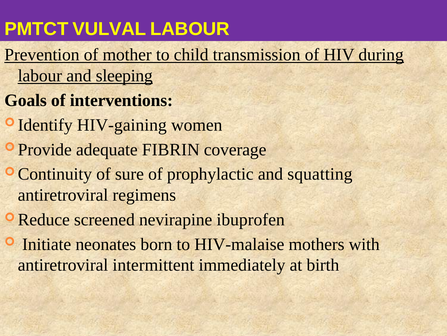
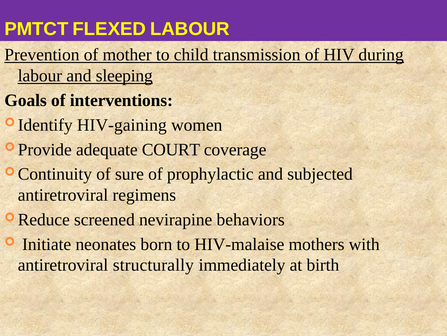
VULVAL: VULVAL -> FLEXED (109, 29)
FIBRIN: FIBRIN -> COURT (171, 149)
squatting: squatting -> subjected (320, 174)
ibuprofen: ibuprofen -> behaviors (251, 219)
intermittent: intermittent -> structurally (153, 265)
